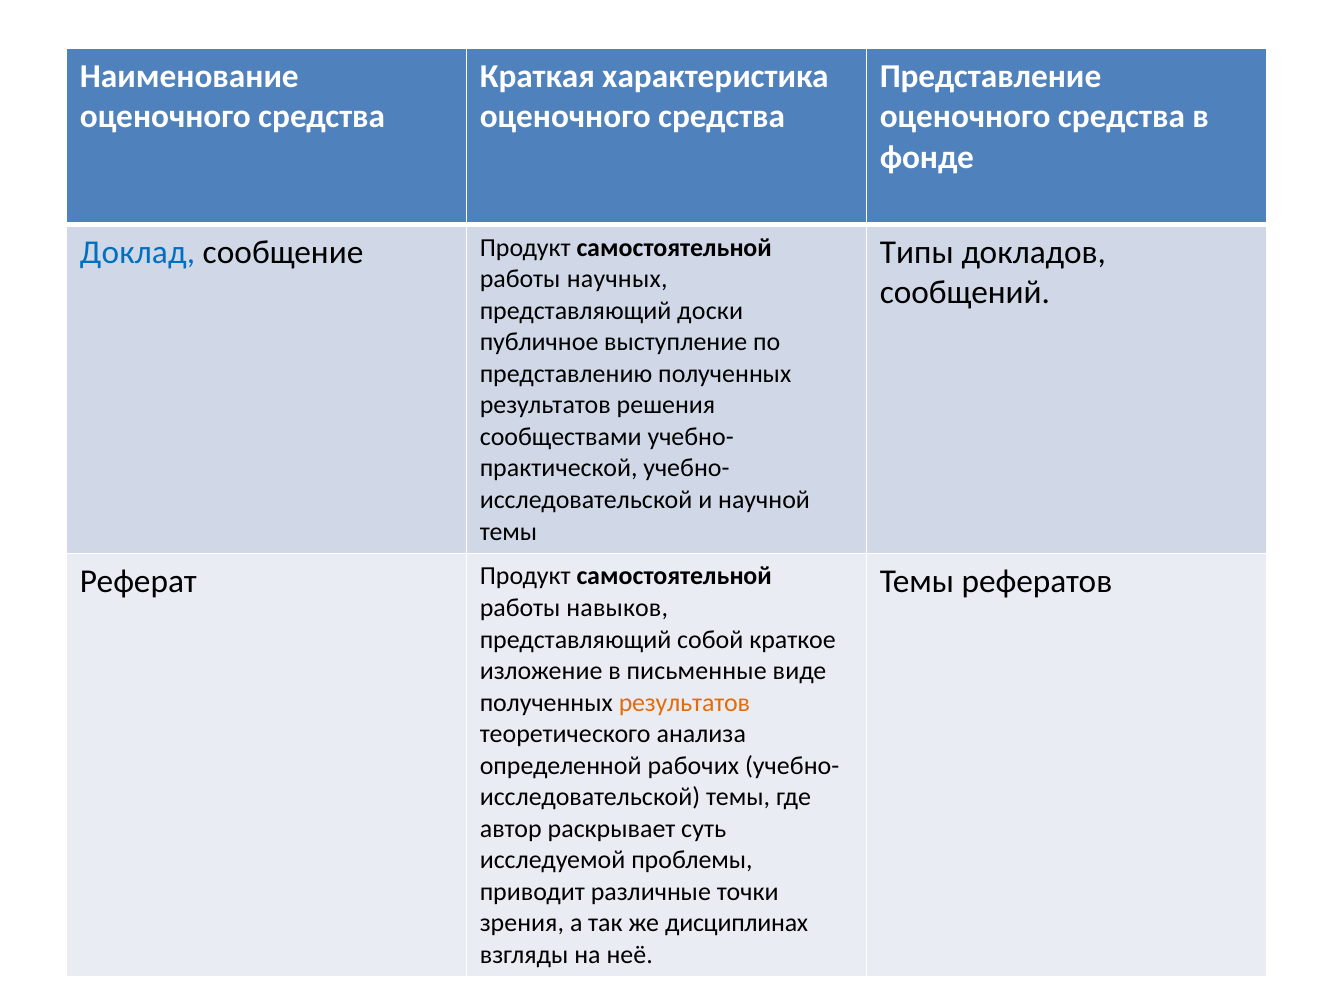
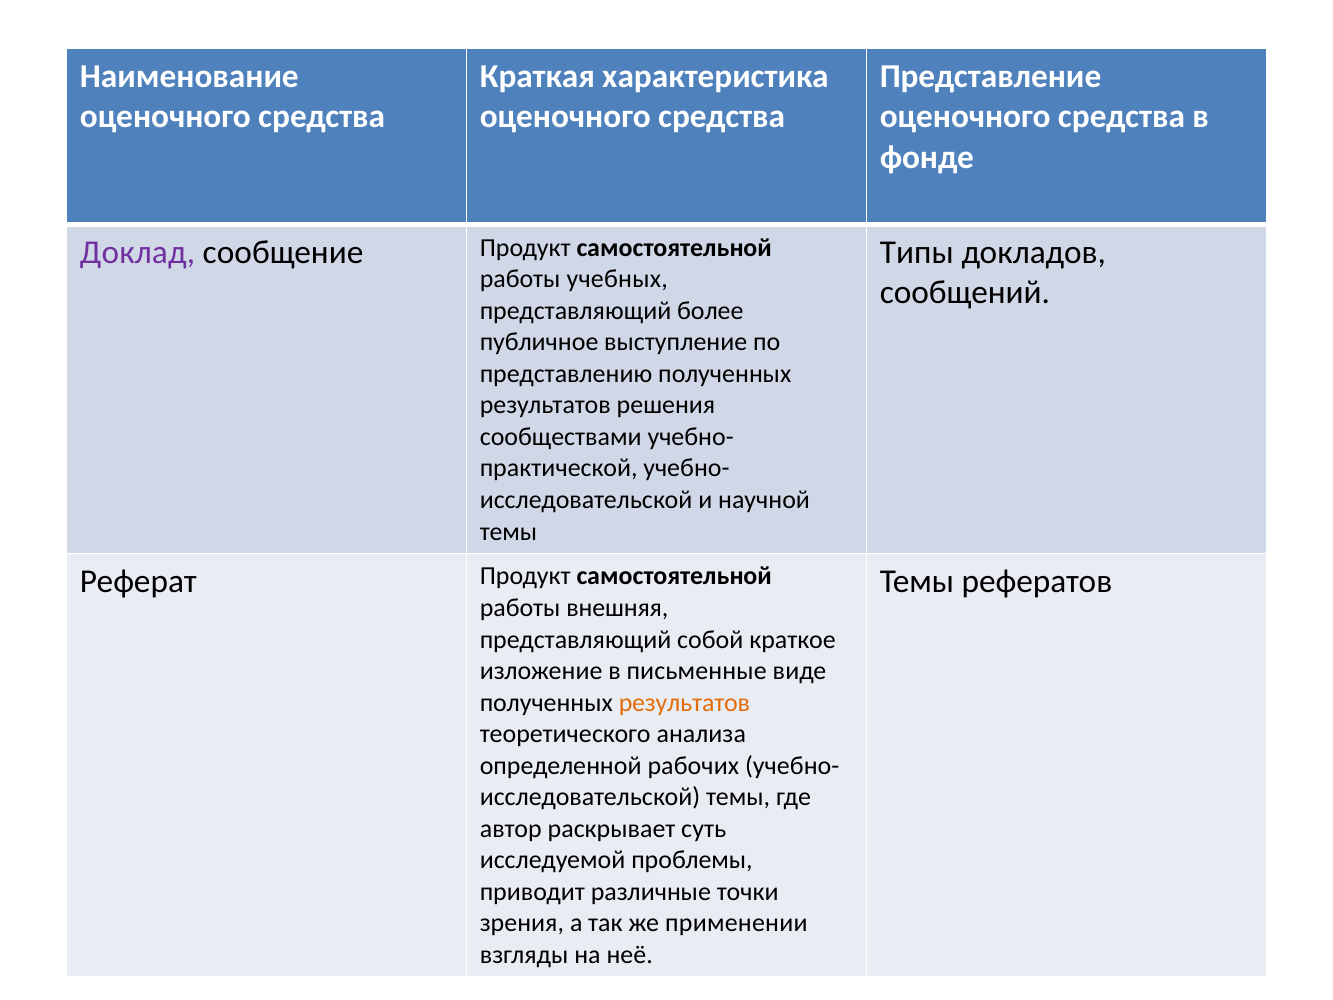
Доклад colour: blue -> purple (138, 252)
научных: научных -> учебных (617, 279)
доски: доски -> более (710, 311)
навыков: навыков -> внешняя (617, 608)
дисциплинах: дисциплинах -> применении (736, 923)
